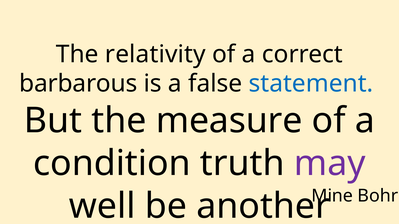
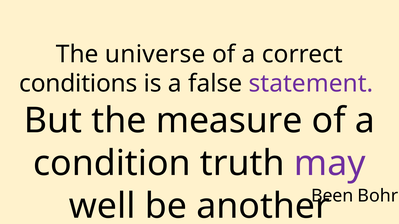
relativity: relativity -> universe (155, 54)
barbarous: barbarous -> conditions (78, 84)
statement colour: blue -> purple (311, 84)
Mine: Mine -> Been (332, 196)
